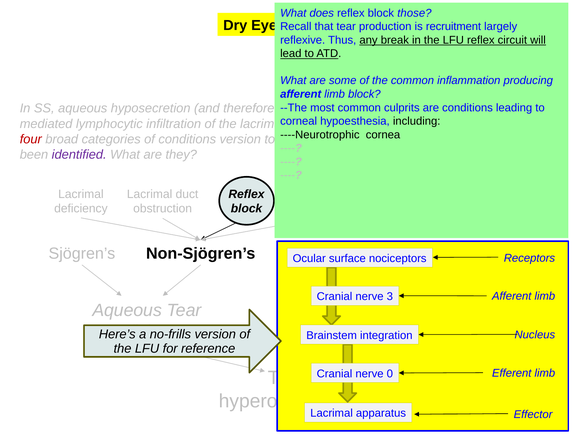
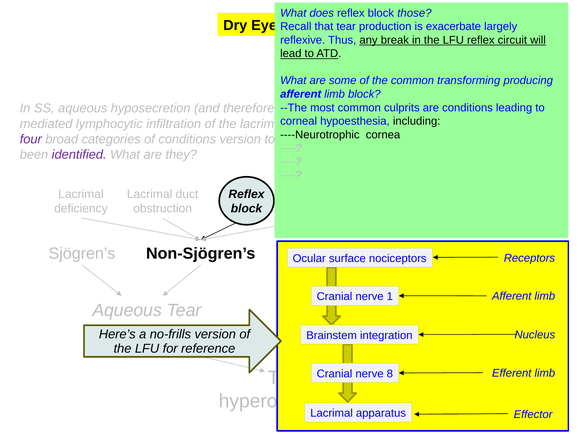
recruitment: recruitment -> exacerbate (453, 27)
inflammation: inflammation -> transforming (469, 81)
four colour: red -> purple (31, 139)
3: 3 -> 1 (390, 296)
0: 0 -> 8 (390, 373)
